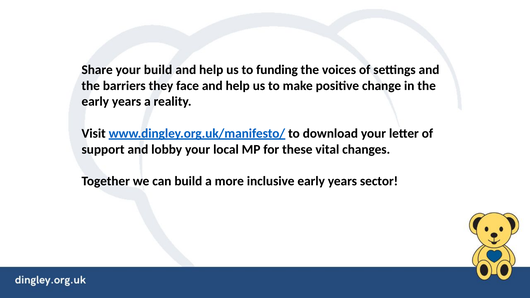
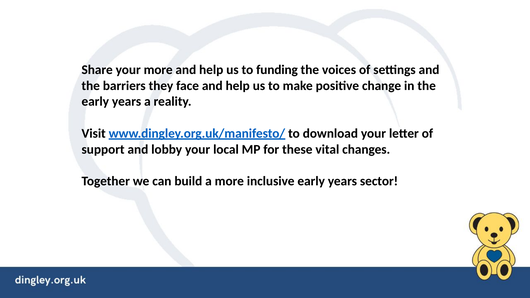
your build: build -> more (158, 70)
